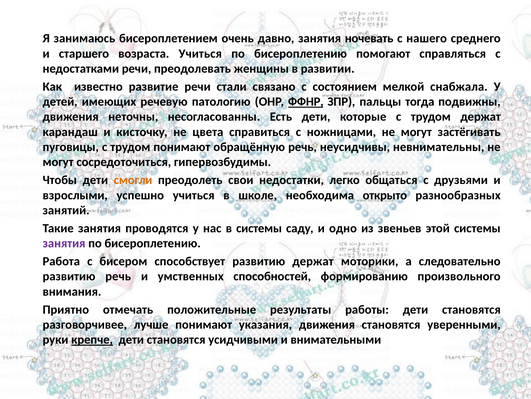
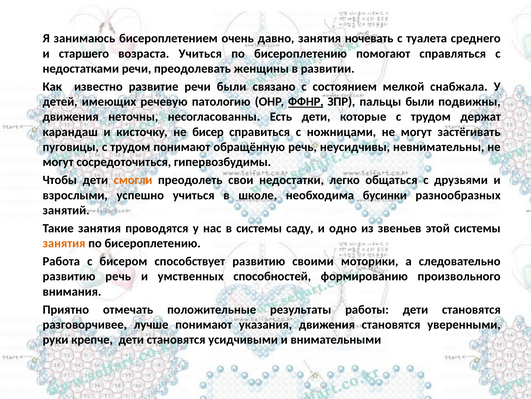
нашего: нашего -> туалета (427, 38)
речи стали: стали -> были (232, 87)
пальцы тогда: тогда -> были (420, 102)
цвета: цвета -> бисер (208, 132)
открыто: открыто -> бусинки (385, 195)
занятия colour: purple -> orange (64, 243)
развитию держат: держат -> своими (313, 261)
крепче underline: present -> none (92, 339)
